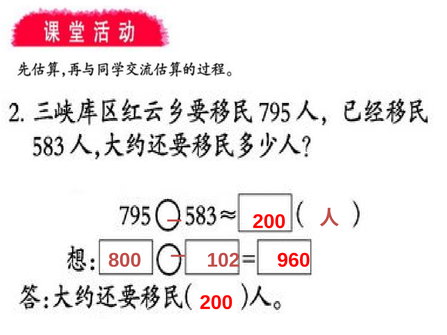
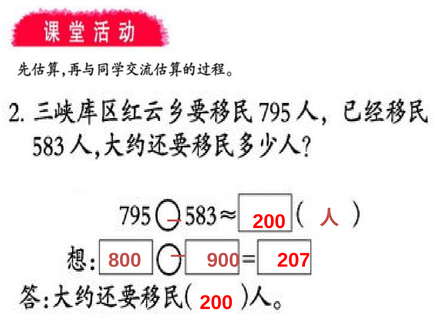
960: 960 -> 207 (294, 261)
102: 102 -> 900 (223, 261)
